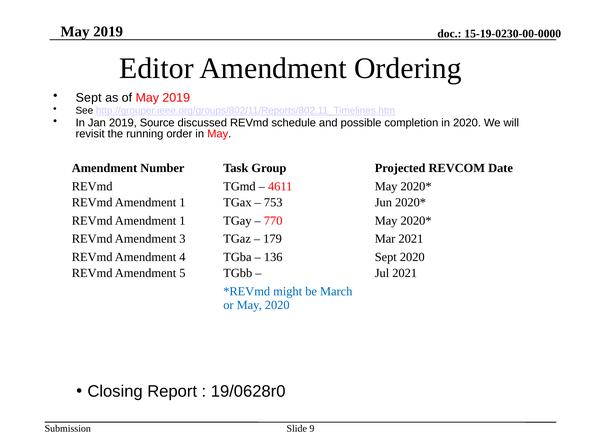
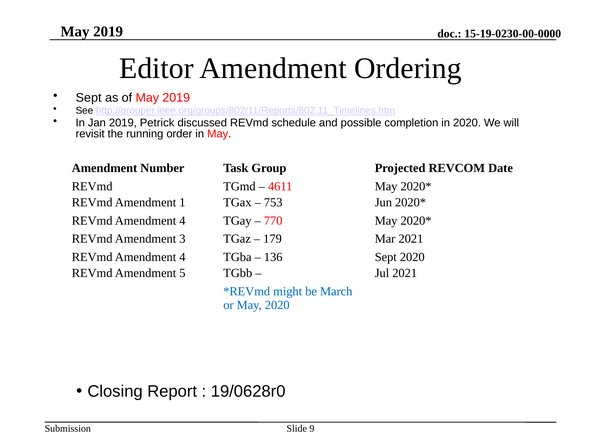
Source: Source -> Petrick (157, 123)
1: 1 -> 4 (182, 221)
